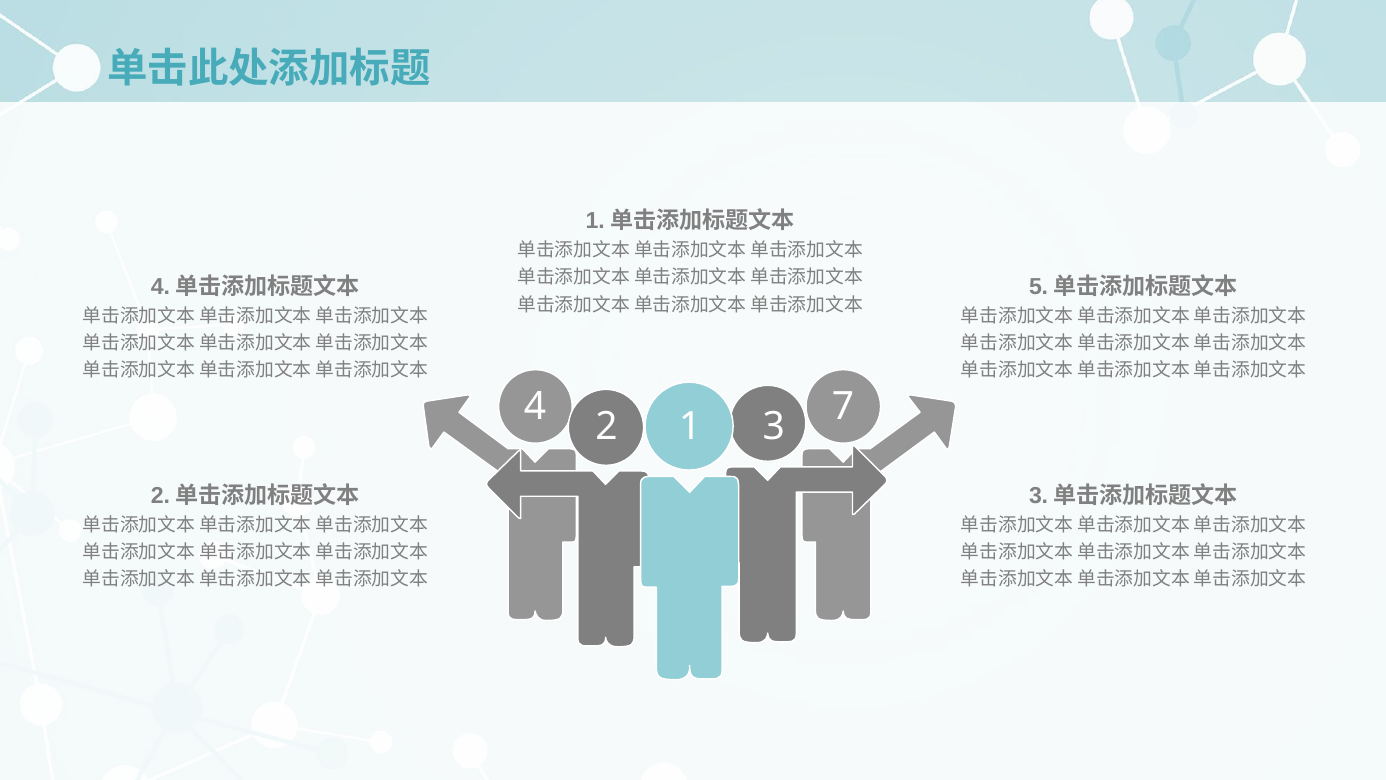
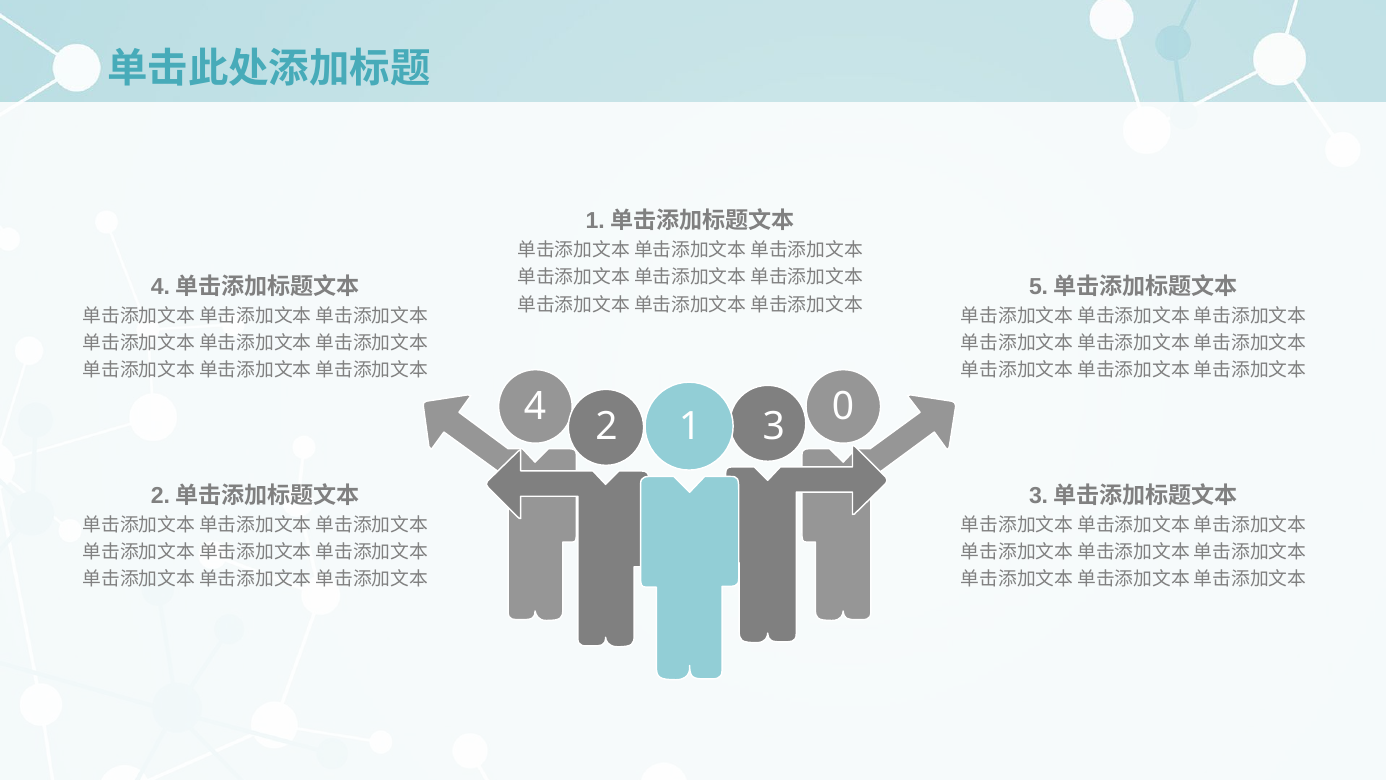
7: 7 -> 0 (843, 406)
